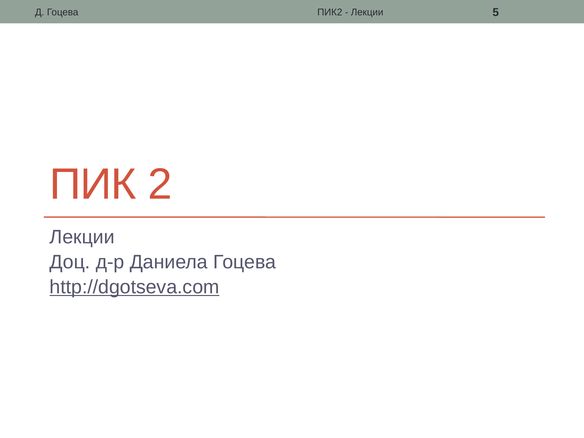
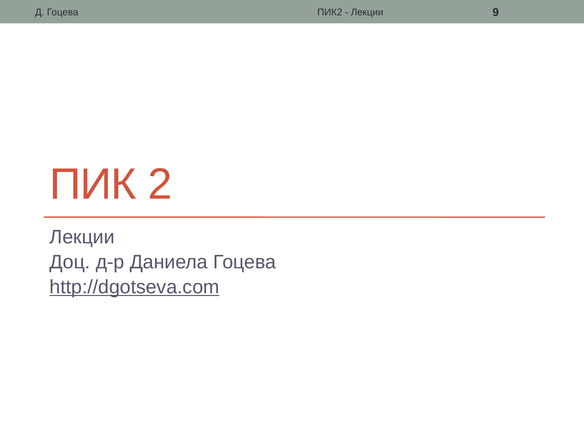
5: 5 -> 9 (496, 12)
